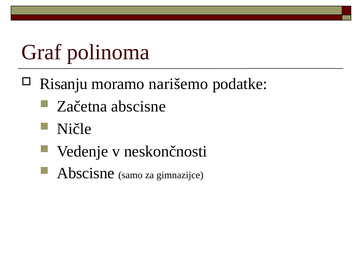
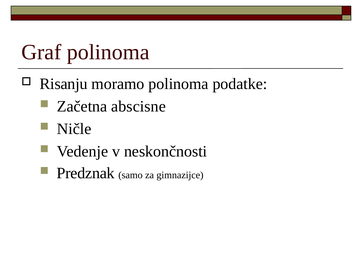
moramo narišemo: narišemo -> polinoma (178, 84)
Abscisne: Abscisne -> Predznak (86, 173)
